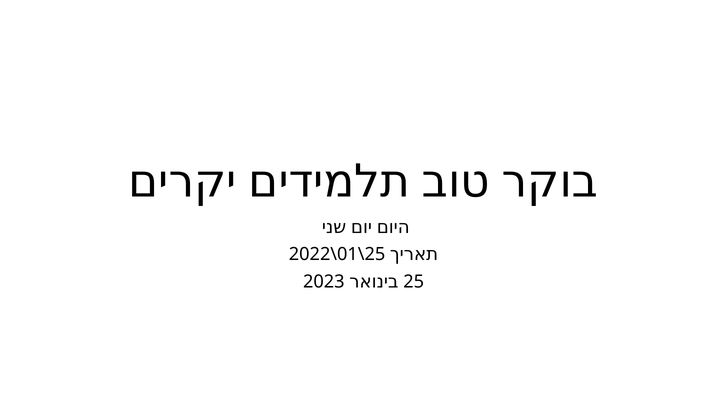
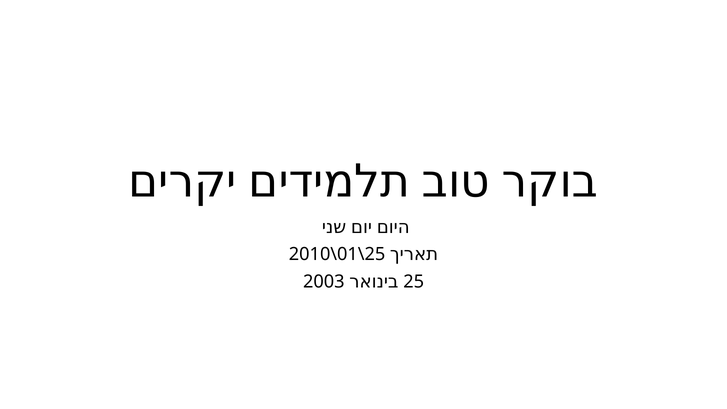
2022: 2022 -> 2010 (310, 254)
2023: 2023 -> 2003 (324, 282)
